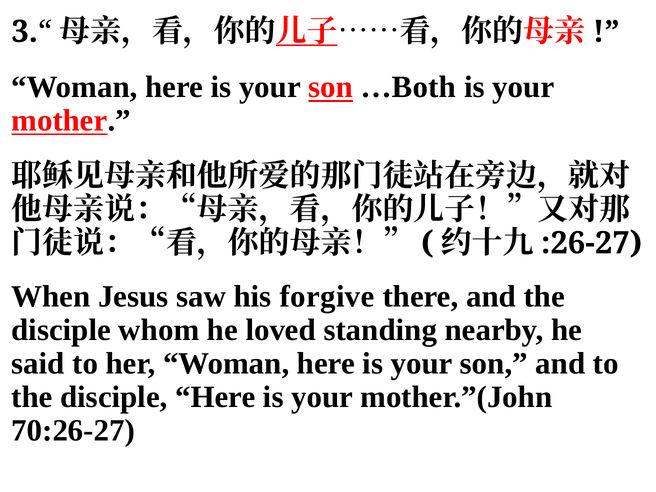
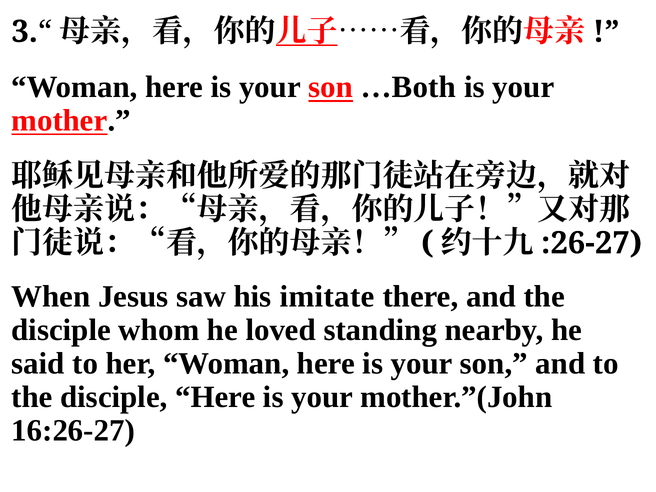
forgive: forgive -> imitate (327, 297)
70:26-27: 70:26-27 -> 16:26-27 (73, 430)
